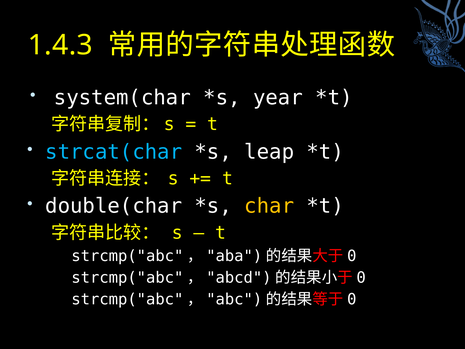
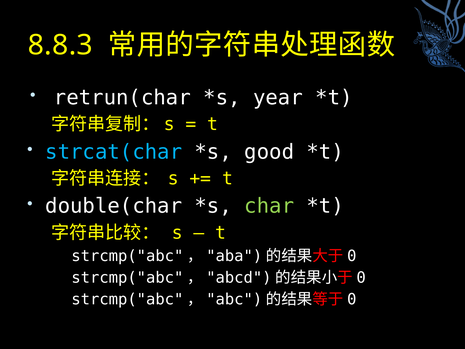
1.4.3: 1.4.3 -> 8.8.3 (60, 45)
system(char: system(char -> retrun(char (122, 98)
leap: leap -> good (269, 152)
char colour: yellow -> light green (269, 206)
